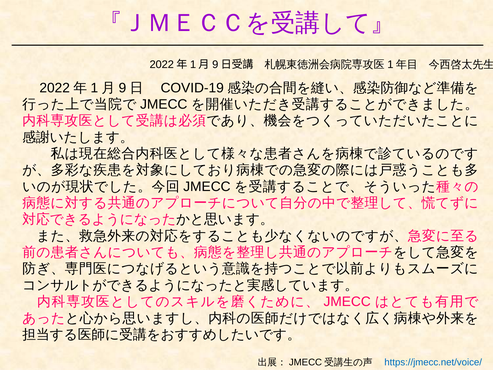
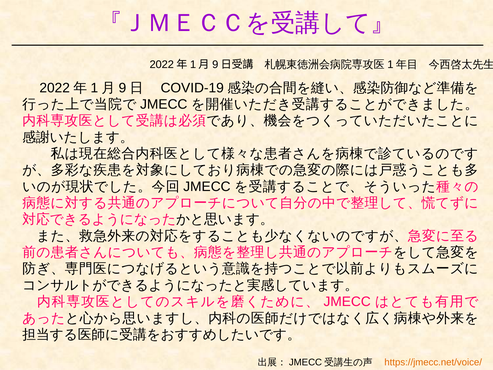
https://jmecc.net/voice/ colour: blue -> orange (433, 362)
